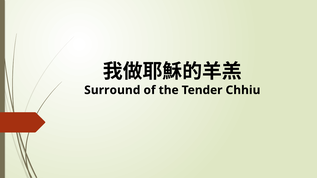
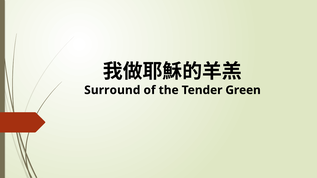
Chhiu: Chhiu -> Green (243, 90)
